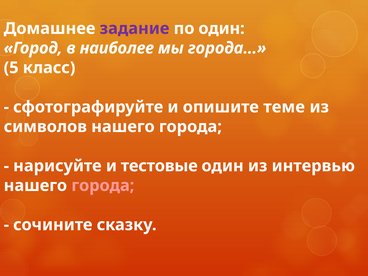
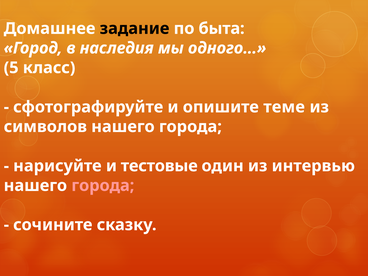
задание colour: purple -> black (135, 28)
по один: один -> быта (222, 28)
наиболее: наиболее -> наследия (117, 48)
города…: города… -> одного… (227, 48)
